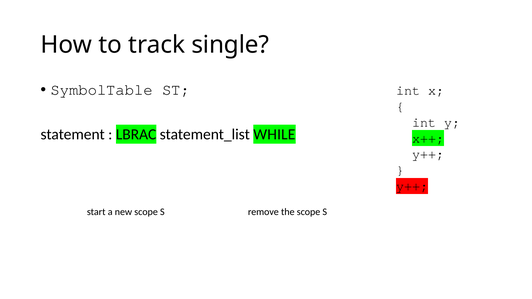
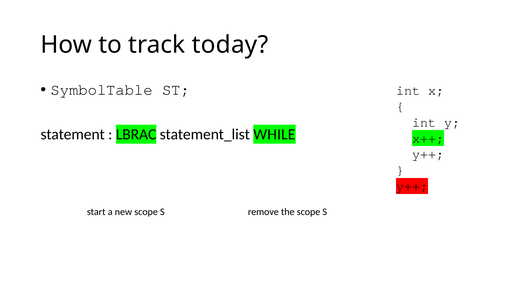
single: single -> today (230, 45)
